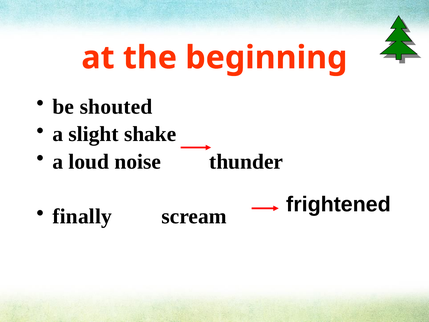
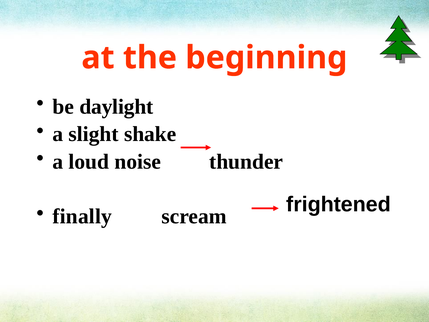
shouted: shouted -> daylight (116, 107)
